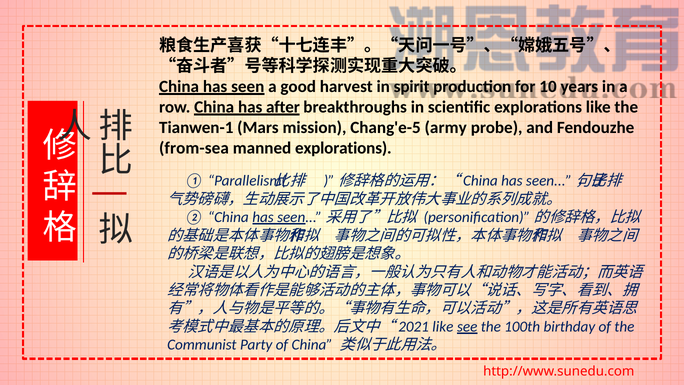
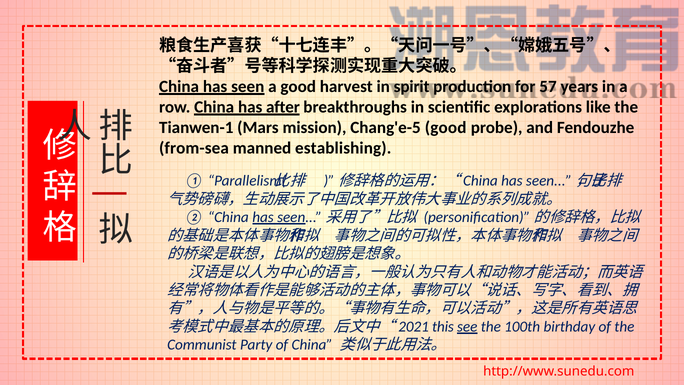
10: 10 -> 57 (548, 87)
Chang'e-5 army: army -> good (446, 128)
manned explorations: explorations -> establishing (343, 148)
like: like -> this (443, 327)
